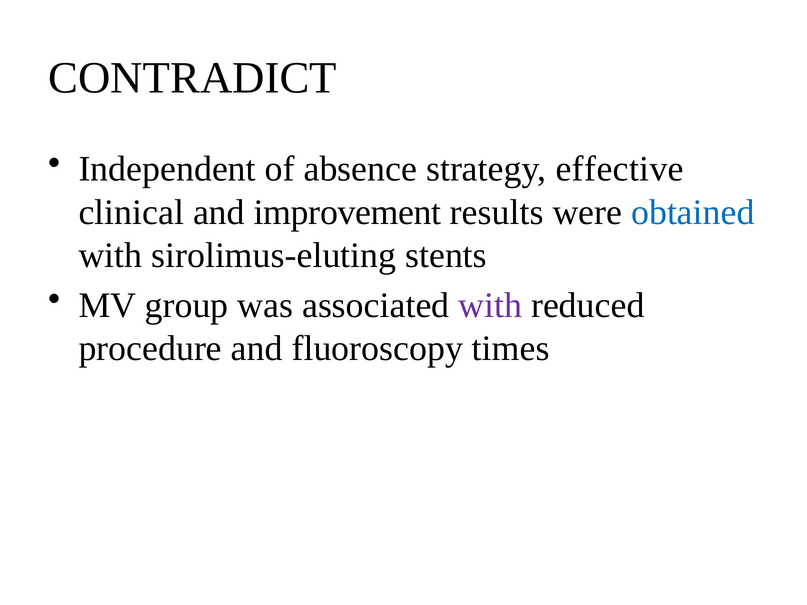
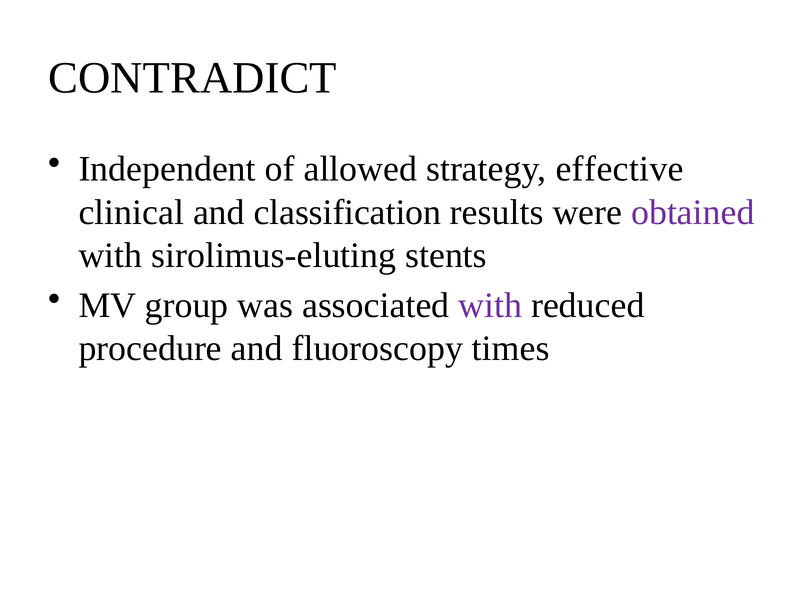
absence: absence -> allowed (360, 169)
improvement: improvement -> classification (347, 212)
obtained colour: blue -> purple (693, 212)
